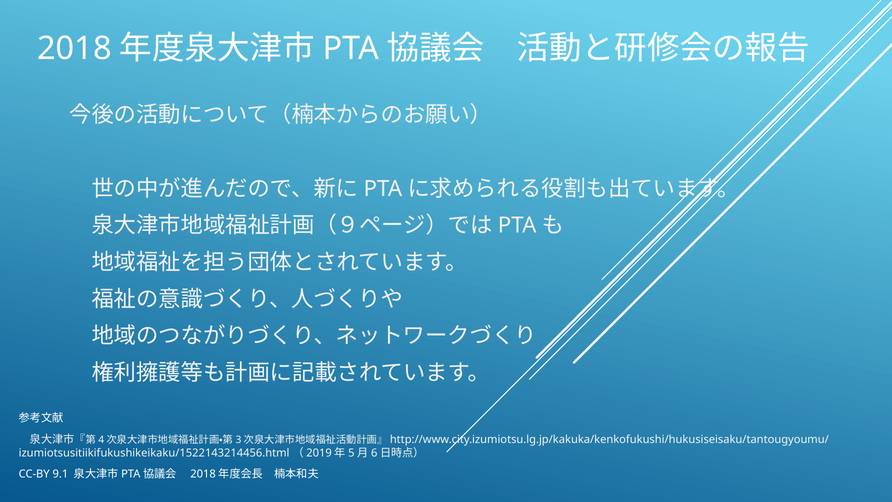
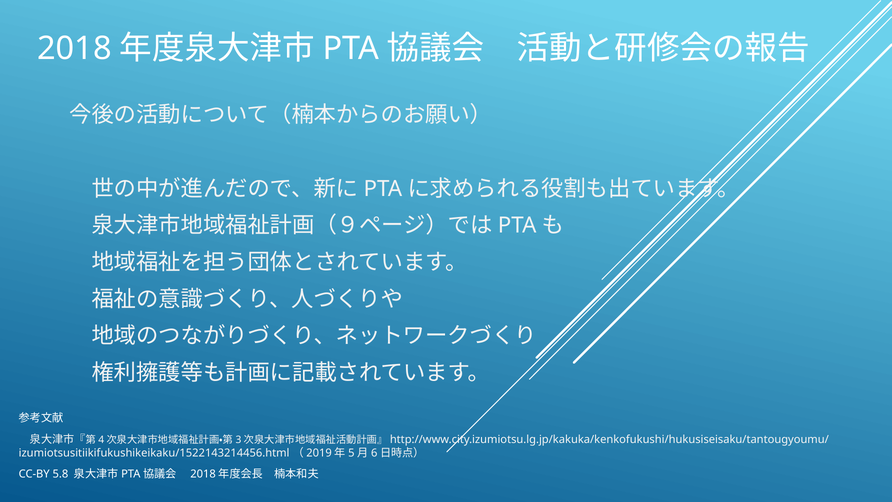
9.1: 9.1 -> 5.8 (60, 474)
